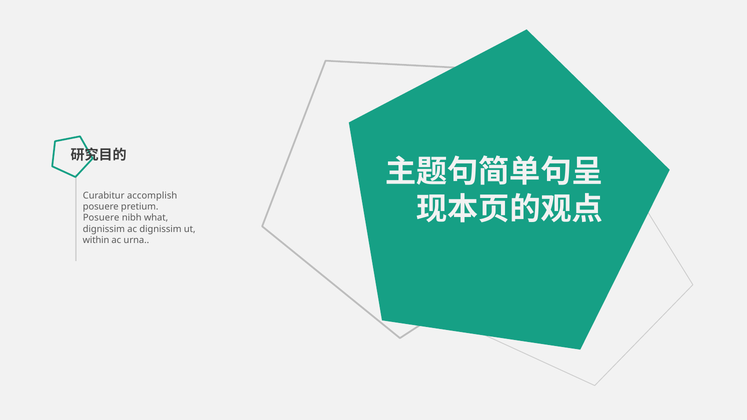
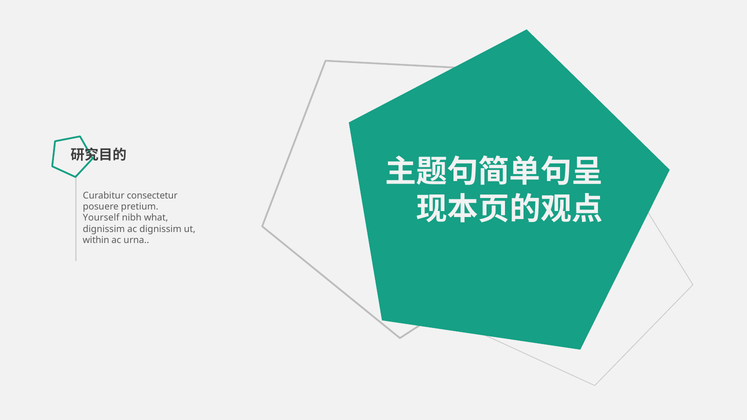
accomplish: accomplish -> consectetur (152, 196)
Posuere: Posuere -> Yourself (101, 218)
